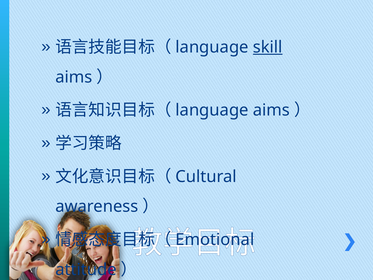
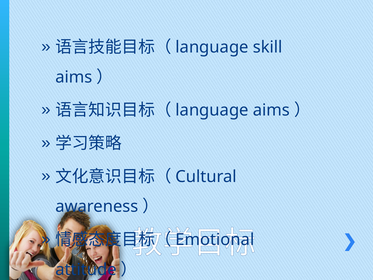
skill underline: present -> none (268, 47)
